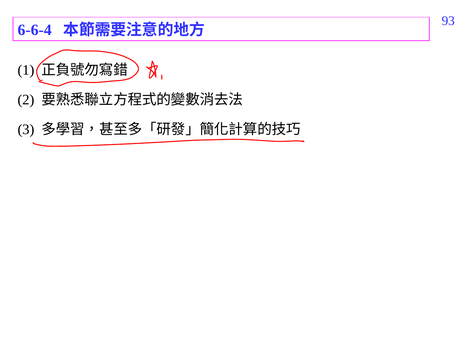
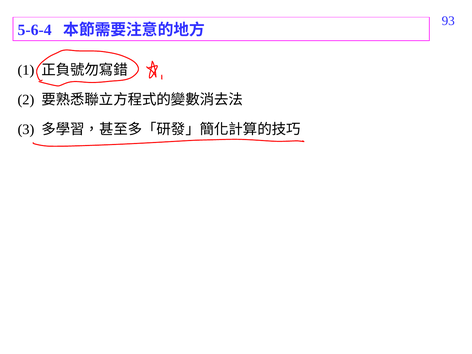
6-6-4: 6-6-4 -> 5-6-4 (35, 30)
